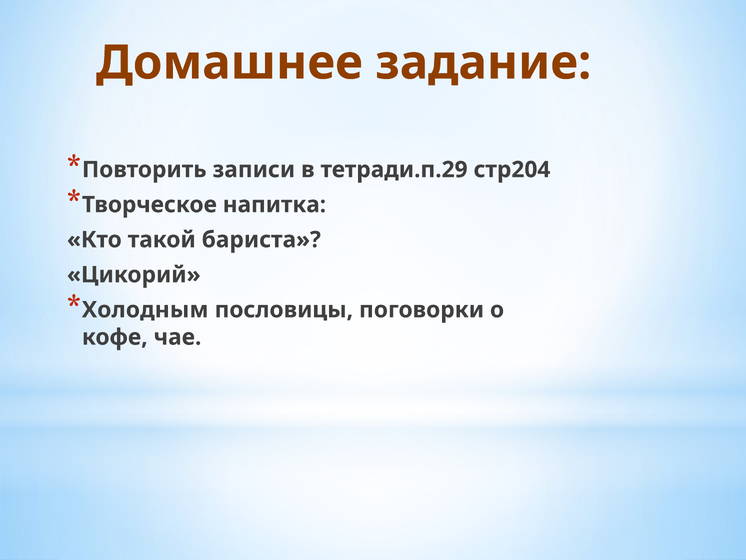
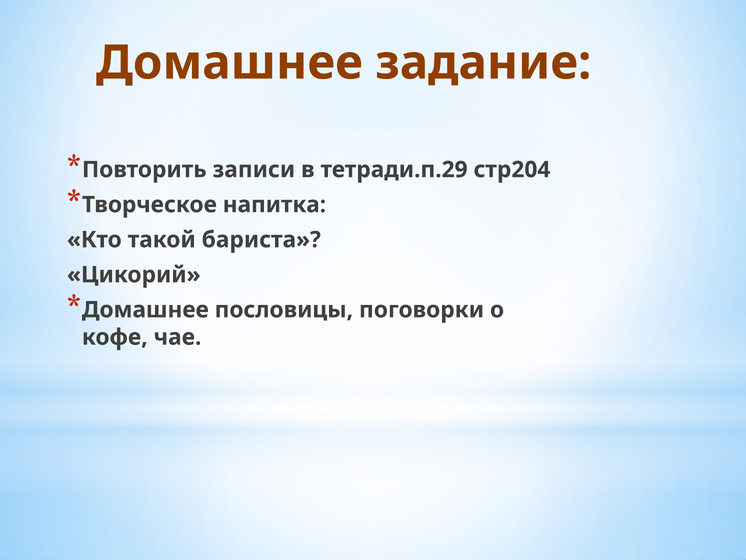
Холодным: Холодным -> Домашнее (145, 310)
